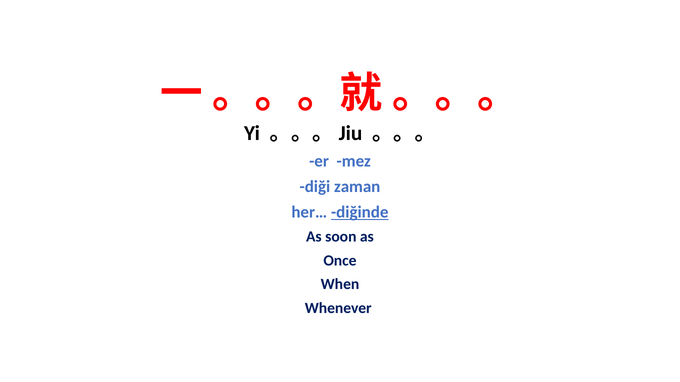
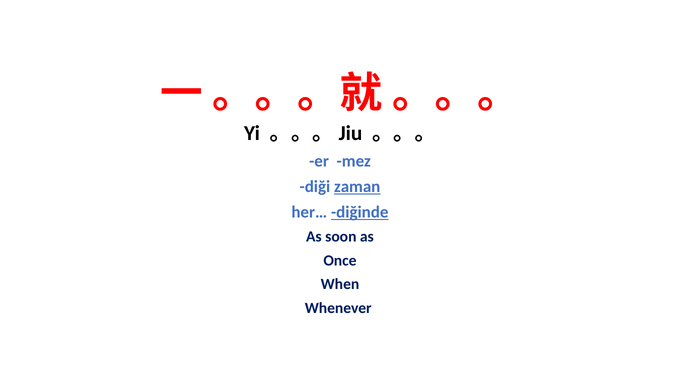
zaman underline: none -> present (357, 187)
